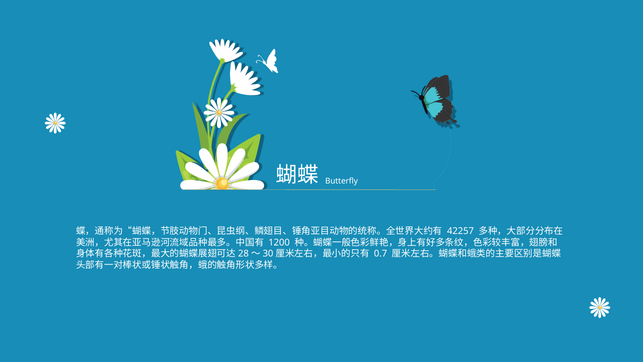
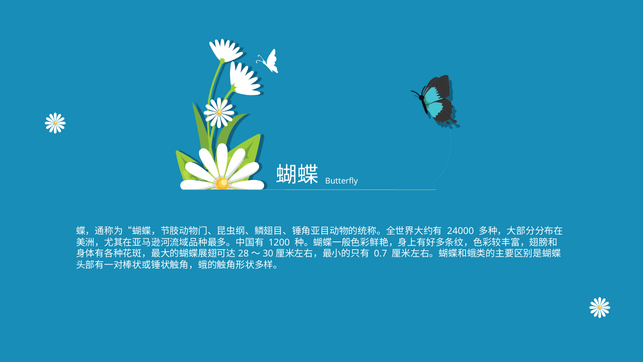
42257: 42257 -> 24000 (461, 231)
